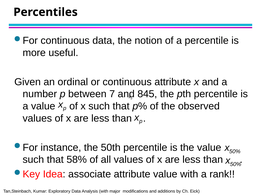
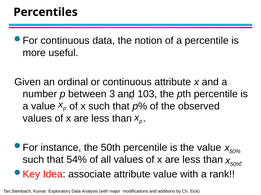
7: 7 -> 3 (112, 94)
845: 845 -> 103 (147, 94)
58%: 58% -> 54% (77, 160)
